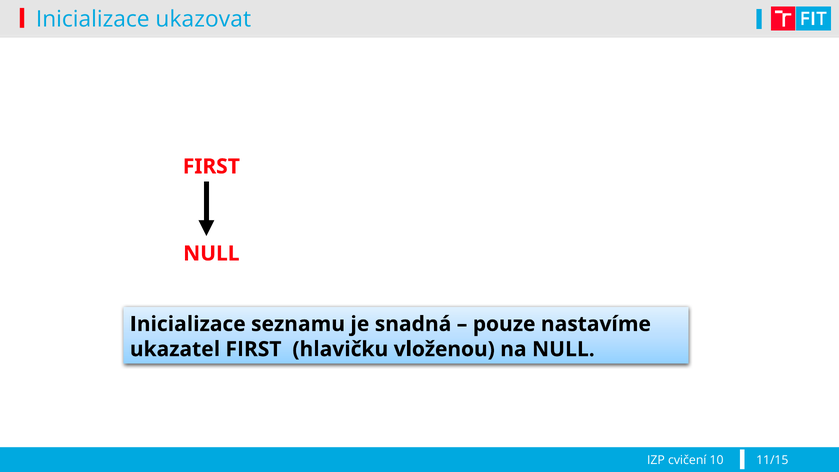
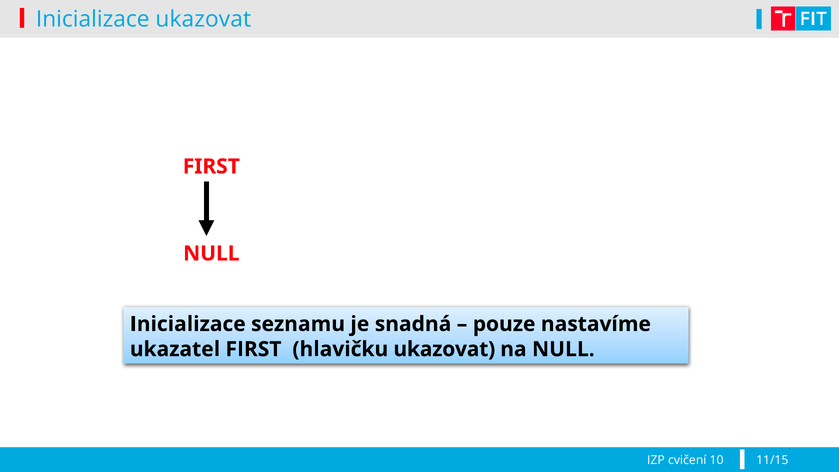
hlavičku vloženou: vloženou -> ukazovat (444, 349)
